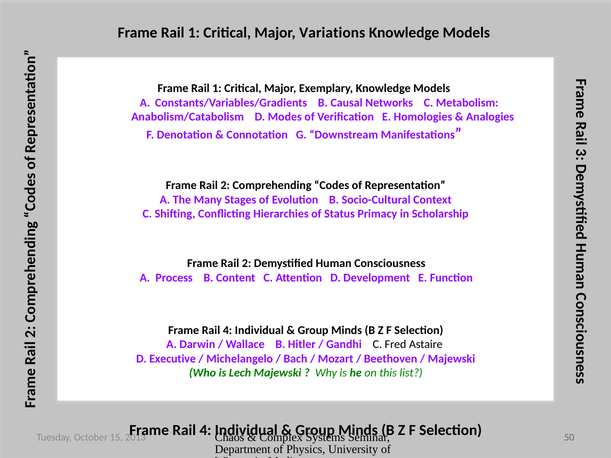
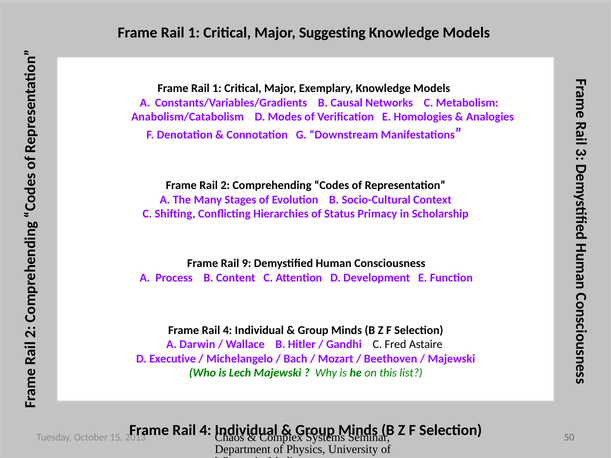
Variations: Variations -> Suggesting (332, 33)
2: 2 -> 9 (247, 264)
